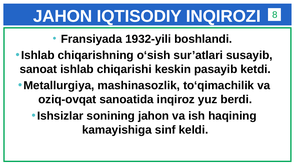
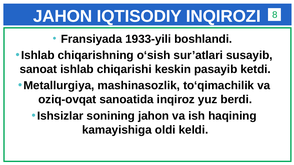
1932-yili: 1932-yili -> 1933-yili (148, 39)
sinf: sinf -> oldi (165, 130)
